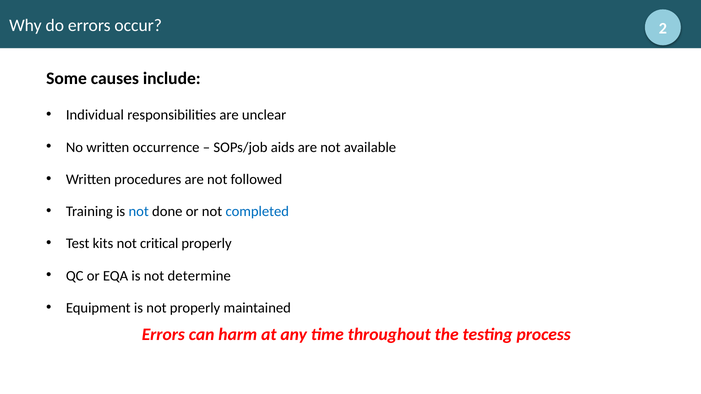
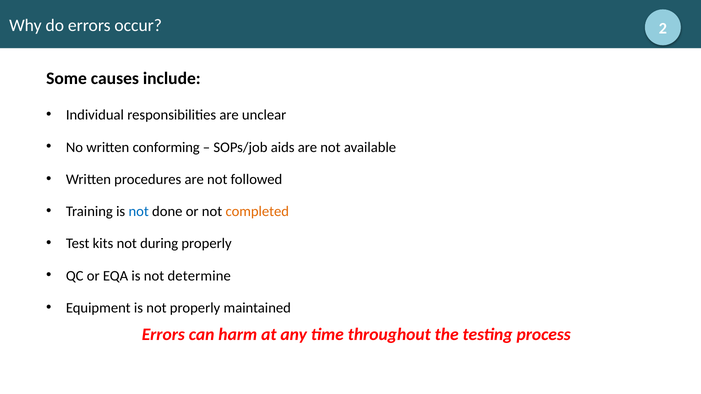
occurrence: occurrence -> conforming (166, 147)
completed colour: blue -> orange (257, 212)
critical: critical -> during (159, 244)
